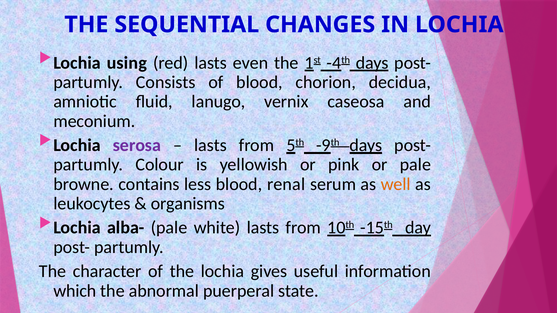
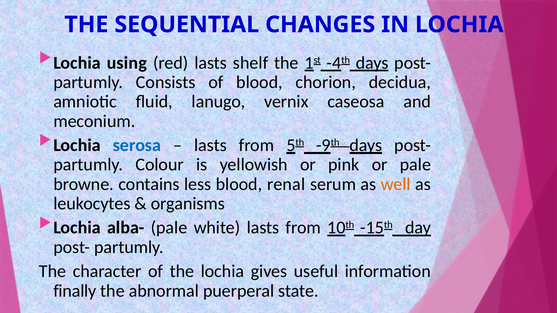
even: even -> shelf (251, 63)
serosa colour: purple -> blue (137, 145)
which: which -> finally (75, 291)
